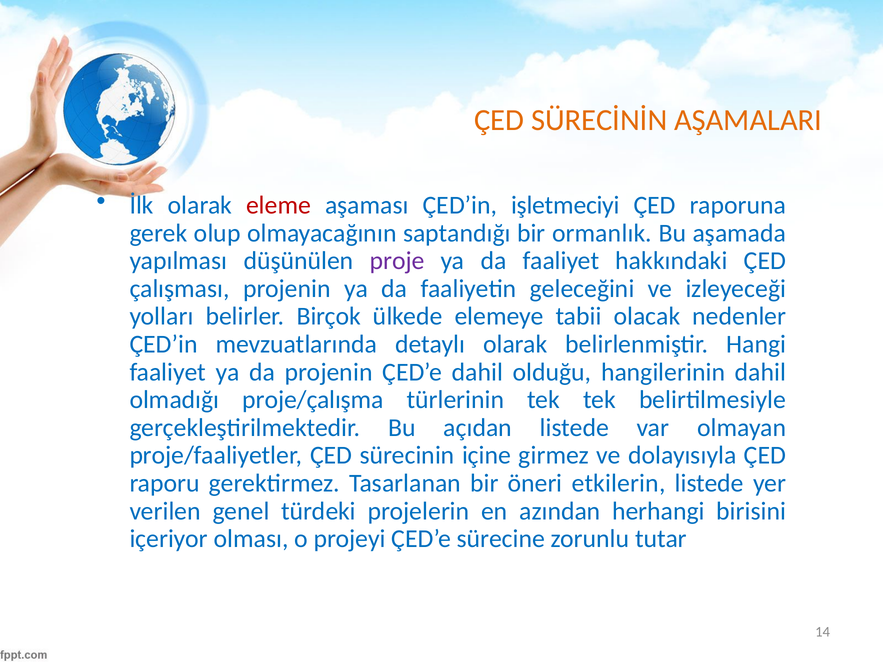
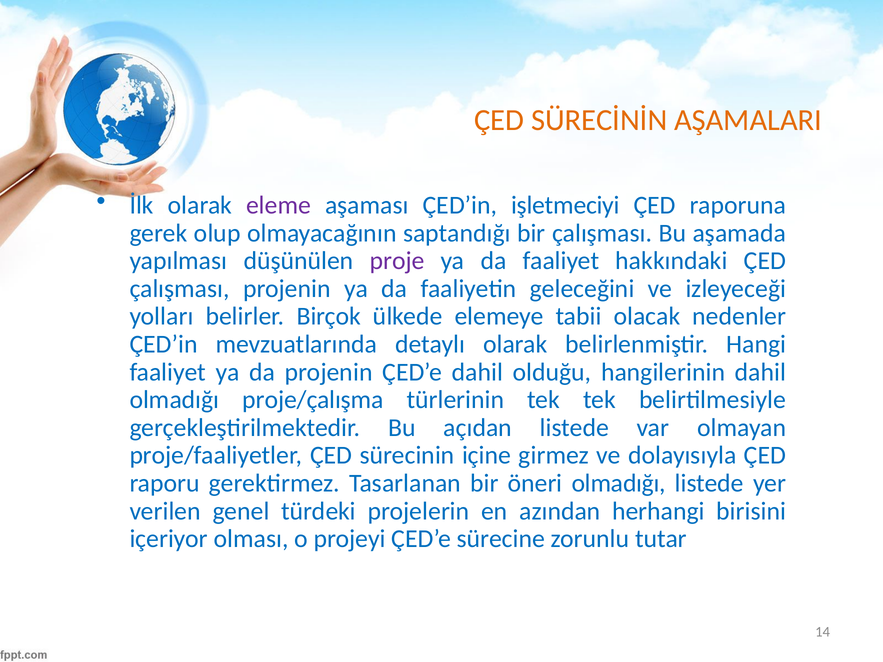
eleme colour: red -> purple (279, 205)
bir ormanlık: ormanlık -> çalışması (602, 233)
öneri etkilerin: etkilerin -> olmadığı (619, 483)
